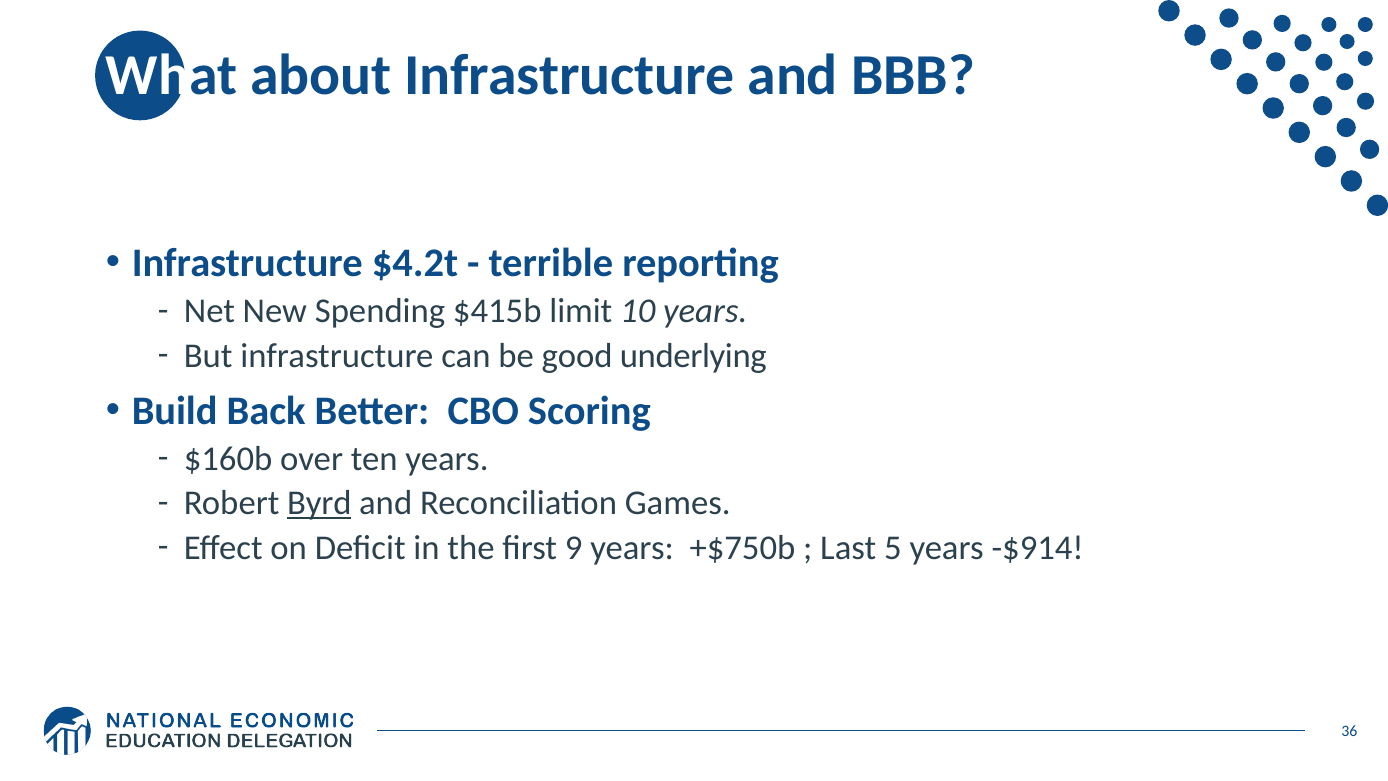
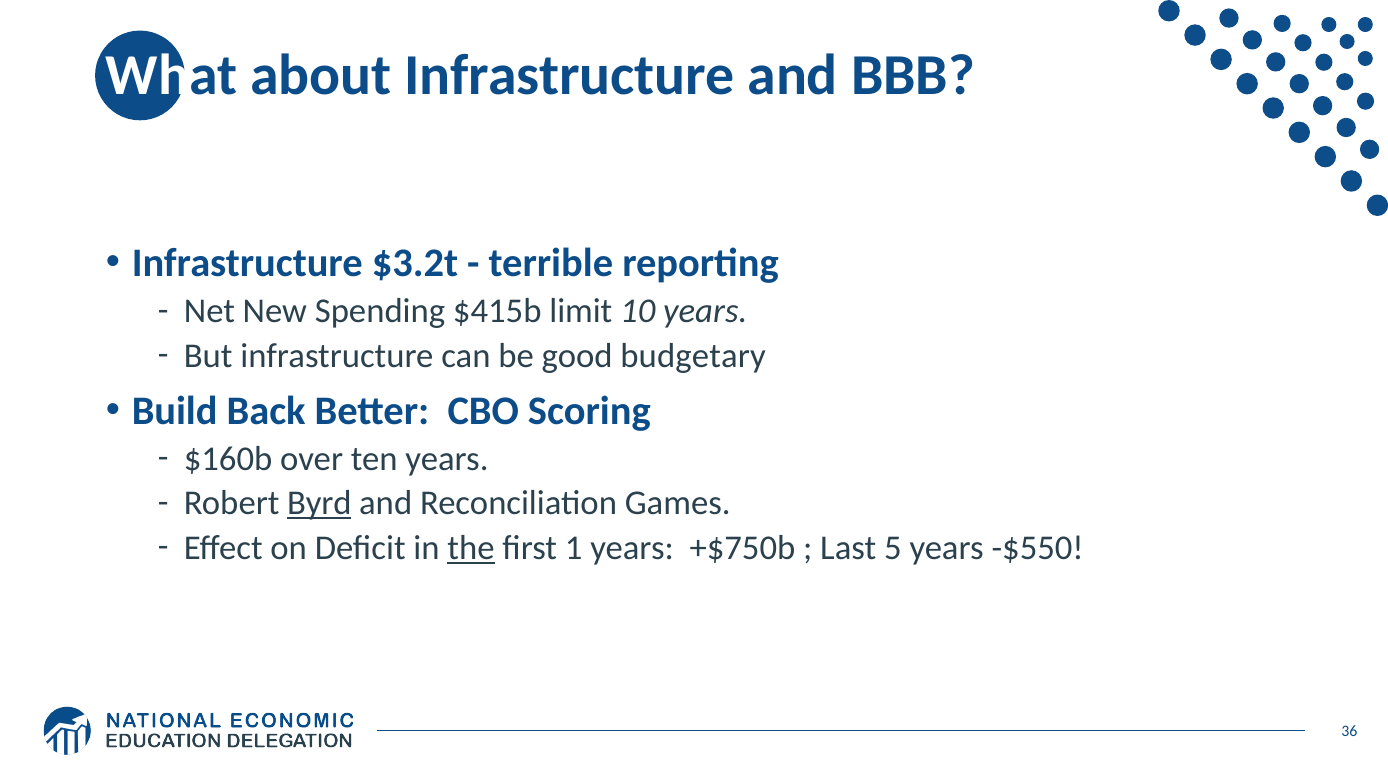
$4.2t: $4.2t -> $3.2t (415, 263)
underlying: underlying -> budgetary (693, 356)
the underline: none -> present (471, 548)
9: 9 -> 1 (574, 548)
-$914: -$914 -> -$550 (1038, 548)
